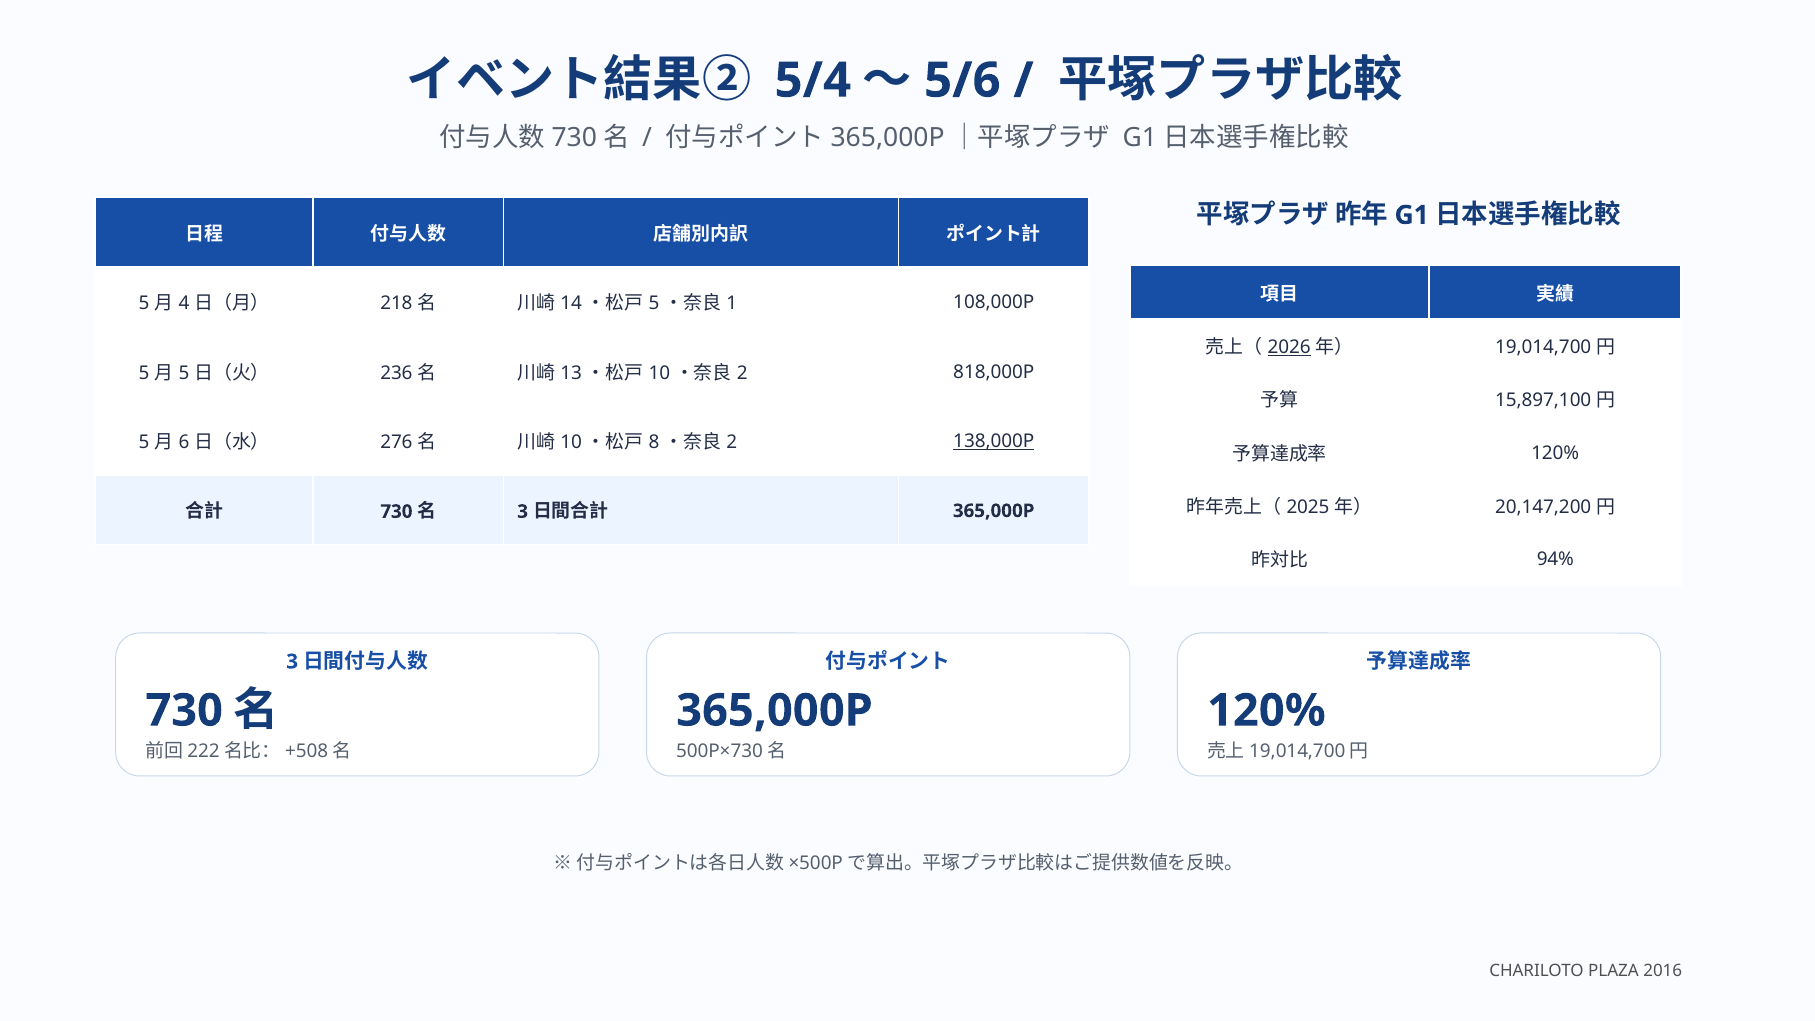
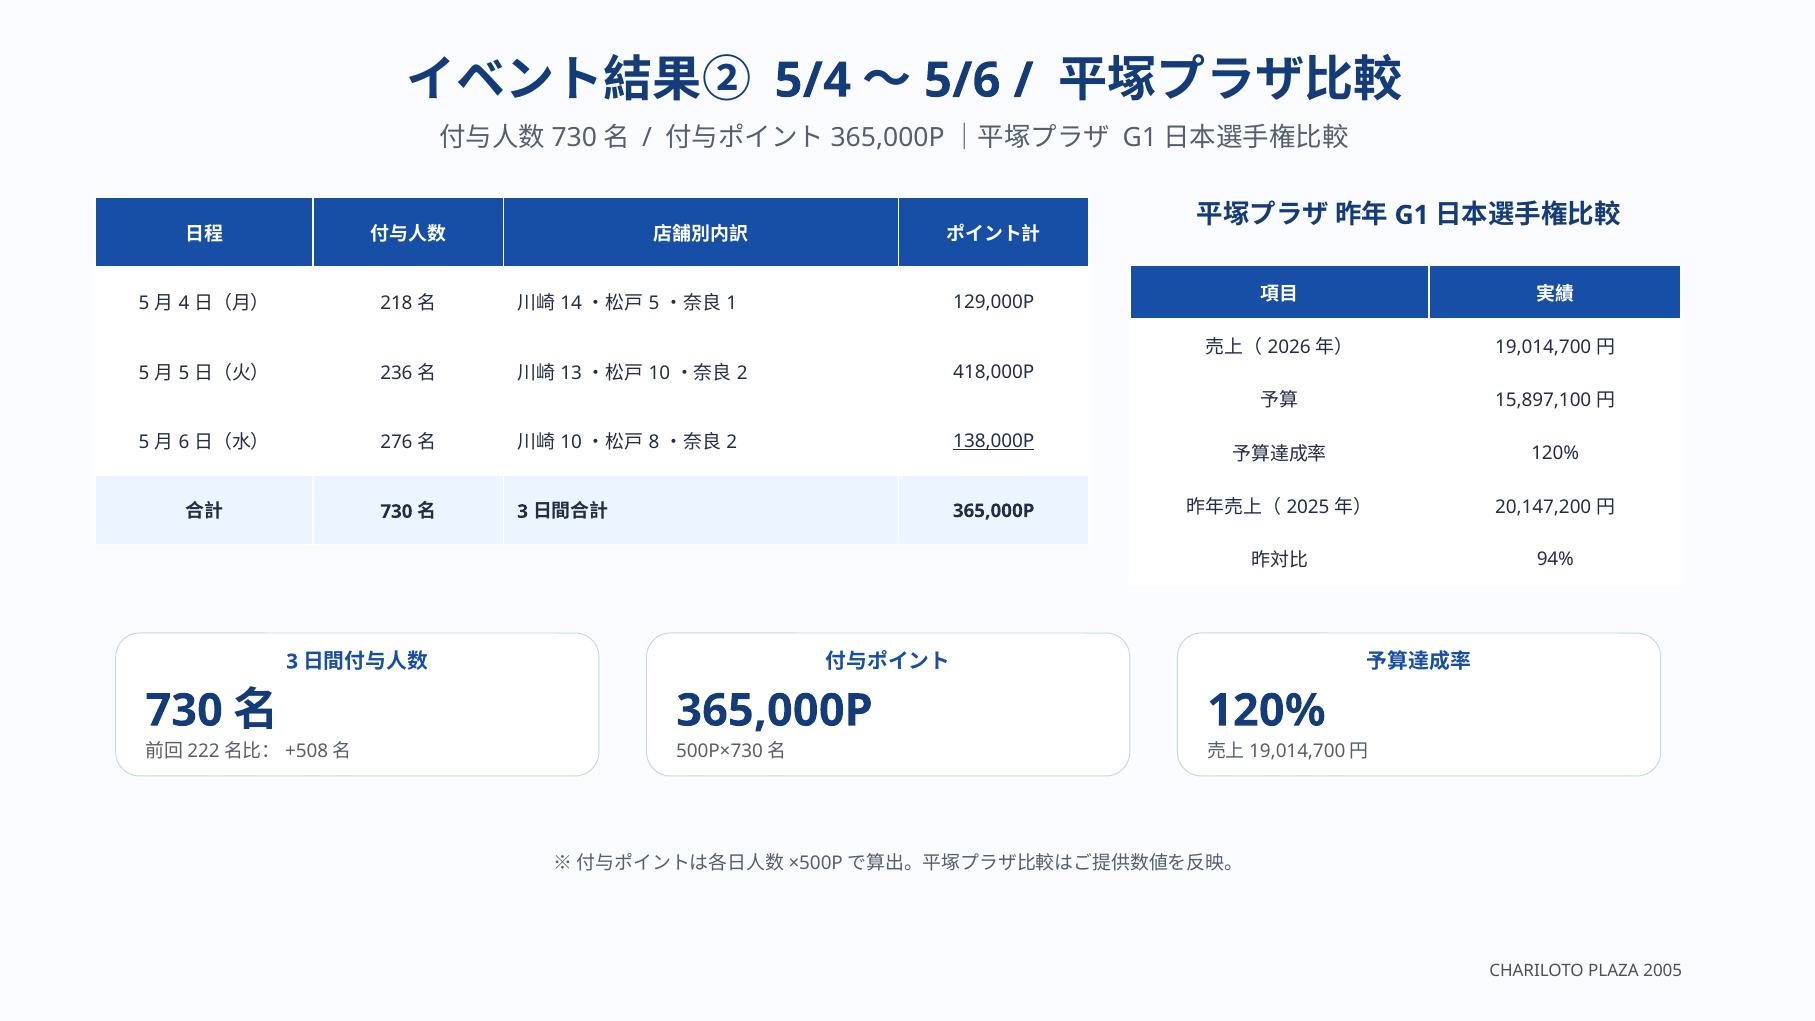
108,000P: 108,000P -> 129,000P (994, 303)
2026 underline: present -> none (1289, 347)
818,000P: 818,000P -> 418,000P (994, 372)
2016: 2016 -> 2005 (1663, 971)
